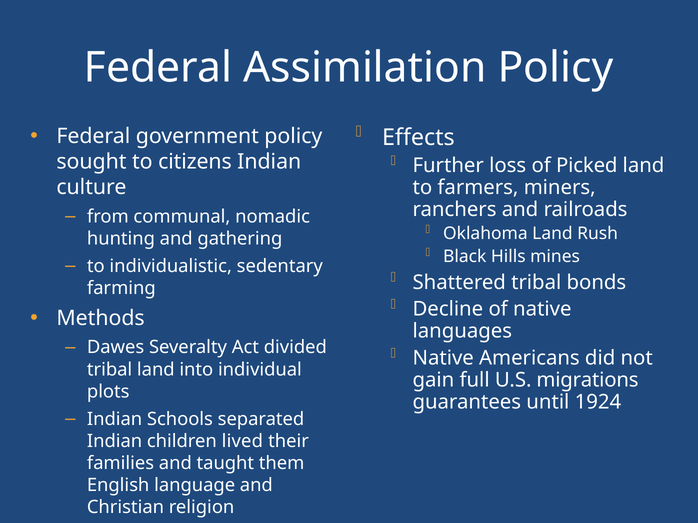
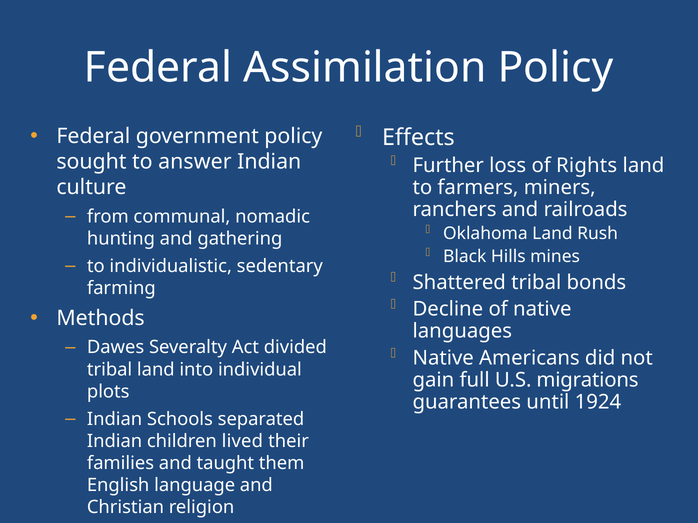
Picked: Picked -> Rights (587, 166)
citizens: citizens -> answer (195, 162)
